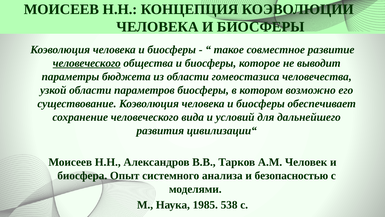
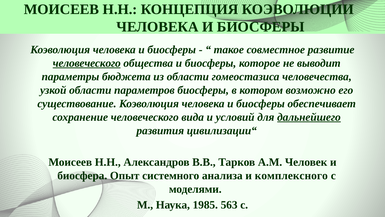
дальнейшего underline: none -> present (309, 117)
безопасностью: безопасностью -> комплексного (291, 175)
538: 538 -> 563 (229, 205)
